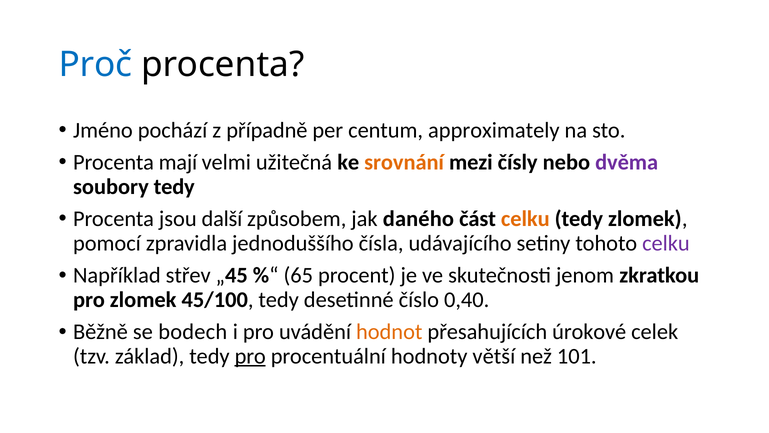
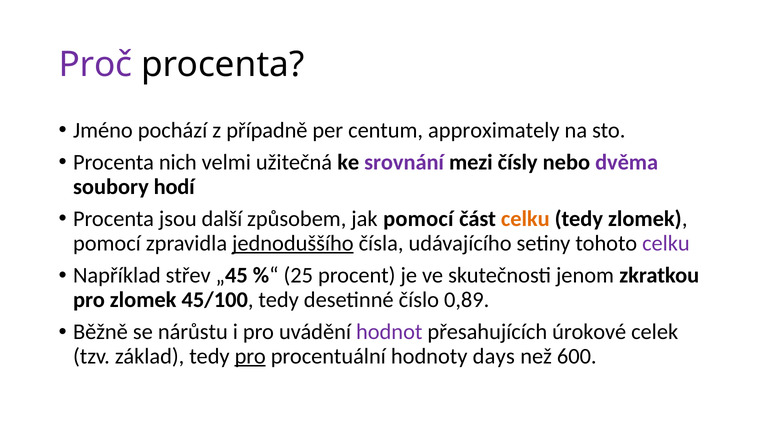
Proč colour: blue -> purple (95, 65)
mají: mají -> nich (178, 162)
srovnání colour: orange -> purple (404, 162)
soubory tedy: tedy -> hodí (174, 186)
jak daného: daného -> pomocí (418, 219)
jednoduššího underline: none -> present (293, 243)
65: 65 -> 25 (298, 275)
0,40: 0,40 -> 0,89 (467, 299)
bodech: bodech -> nárůstu (193, 332)
hodnot colour: orange -> purple (389, 332)
větší: větší -> days (494, 356)
101: 101 -> 600 (577, 356)
